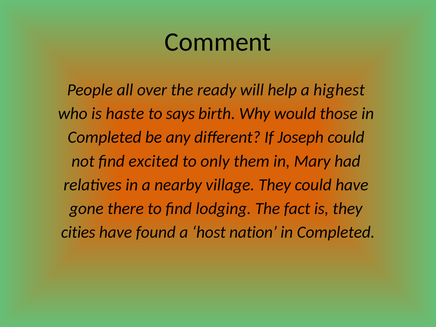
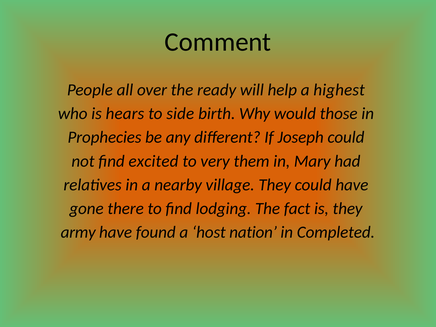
haste: haste -> hears (125, 114)
says: says -> side (180, 114)
Completed: Completed -> Prophecies (105, 137)
only: only -> very (215, 161)
cities: cities -> army (78, 232)
